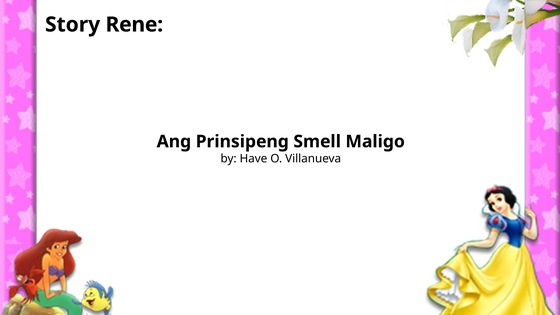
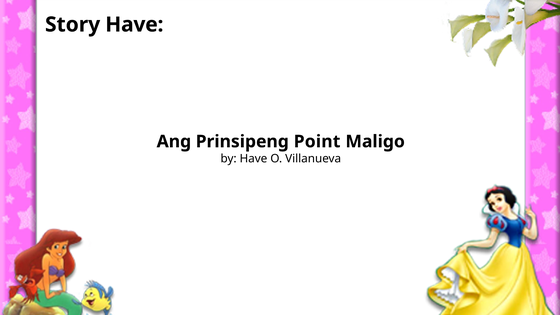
Story Rene: Rene -> Have (134, 25)
Smell: Smell -> Point (317, 142)
